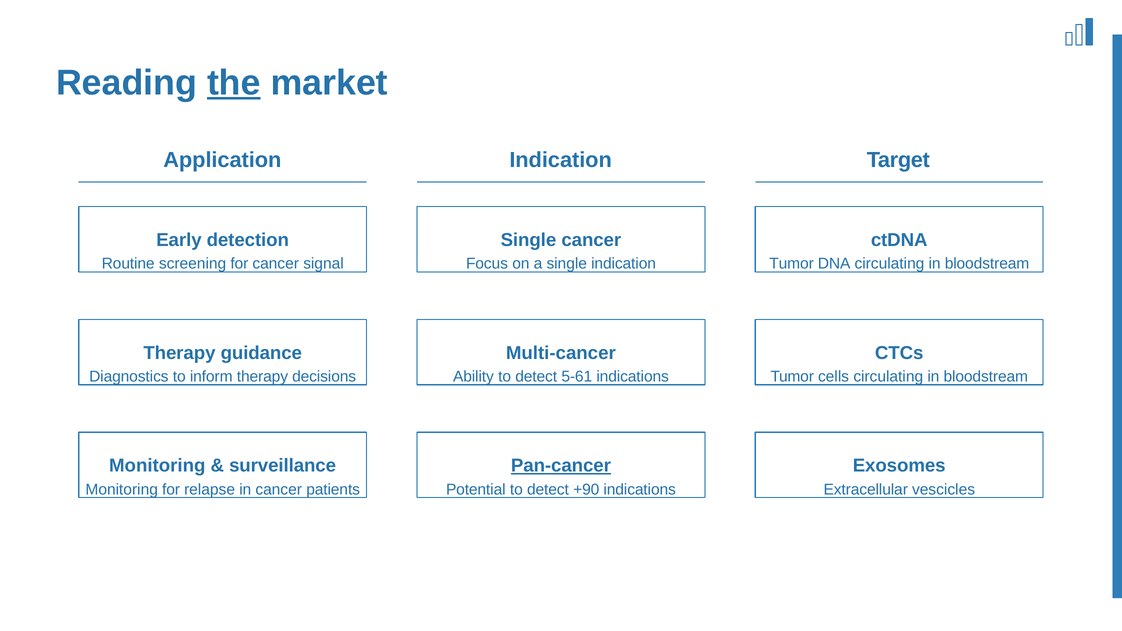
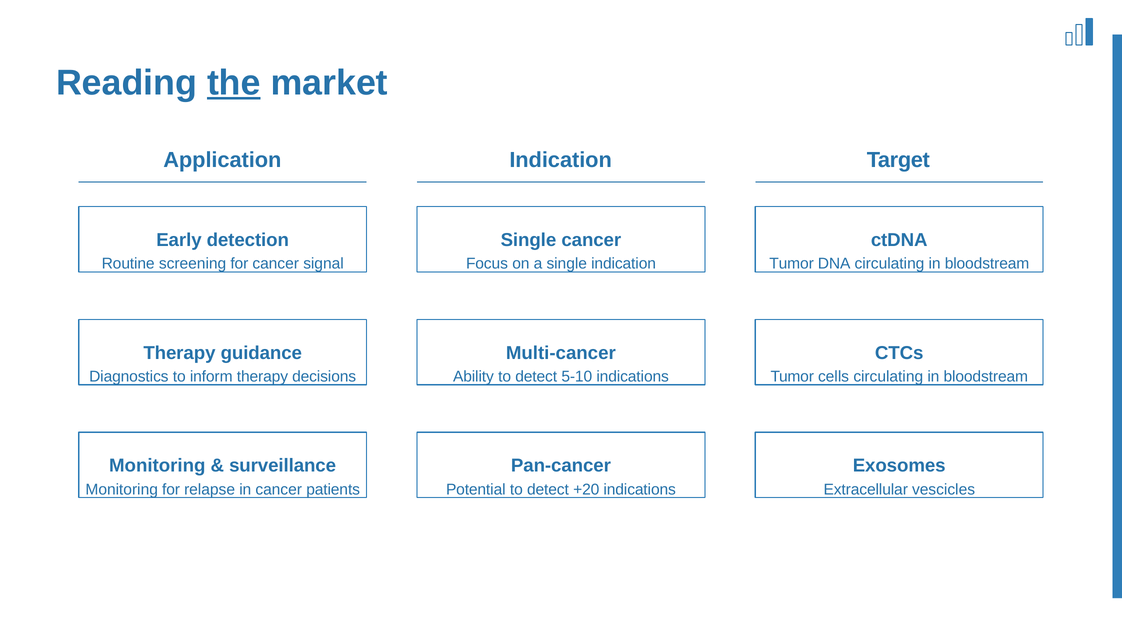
5-61: 5-61 -> 5-10 (577, 377)
Pan-cancer underline: present -> none (561, 466)
+90: +90 -> +20 (586, 490)
